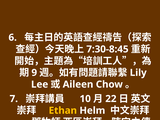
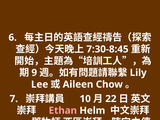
Ethan colour: yellow -> pink (63, 111)
